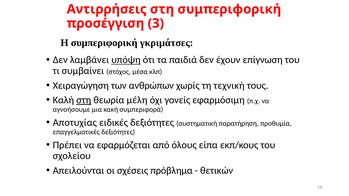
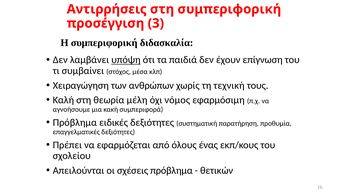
γκριμάτσες: γκριμάτσες -> διδασκαλία (167, 43)
στη underline: present -> none (84, 100)
γονείς: γονείς -> νόμος (177, 100)
Αποτυχίας: Αποτυχίας -> Πρόβλημα (75, 123)
είπα: είπα -> ένας (208, 145)
